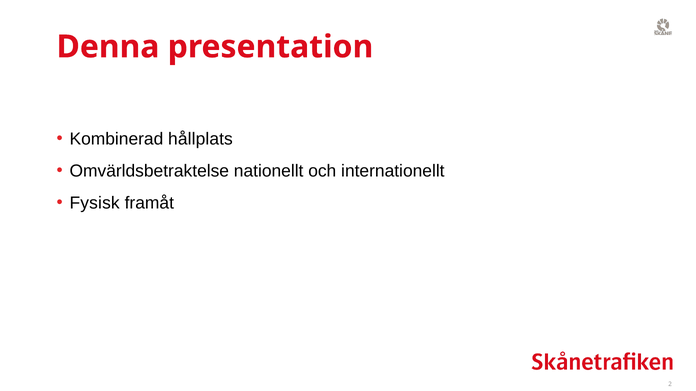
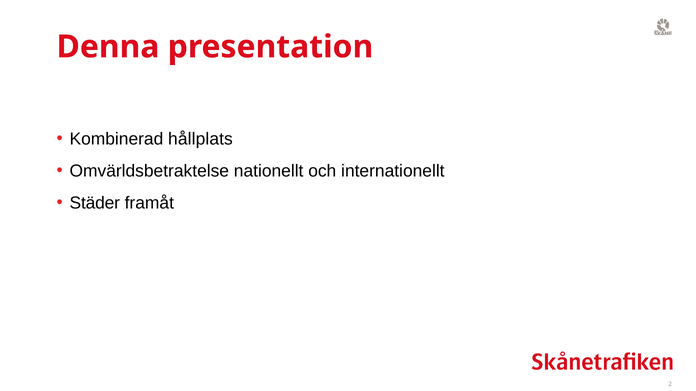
Fysisk: Fysisk -> Städer (95, 203)
